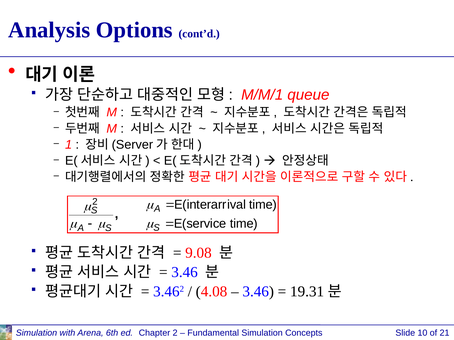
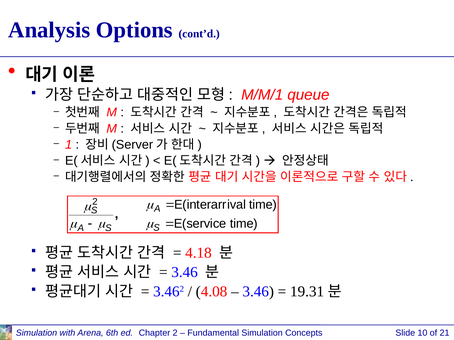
9.08: 9.08 -> 4.18 (198, 253)
